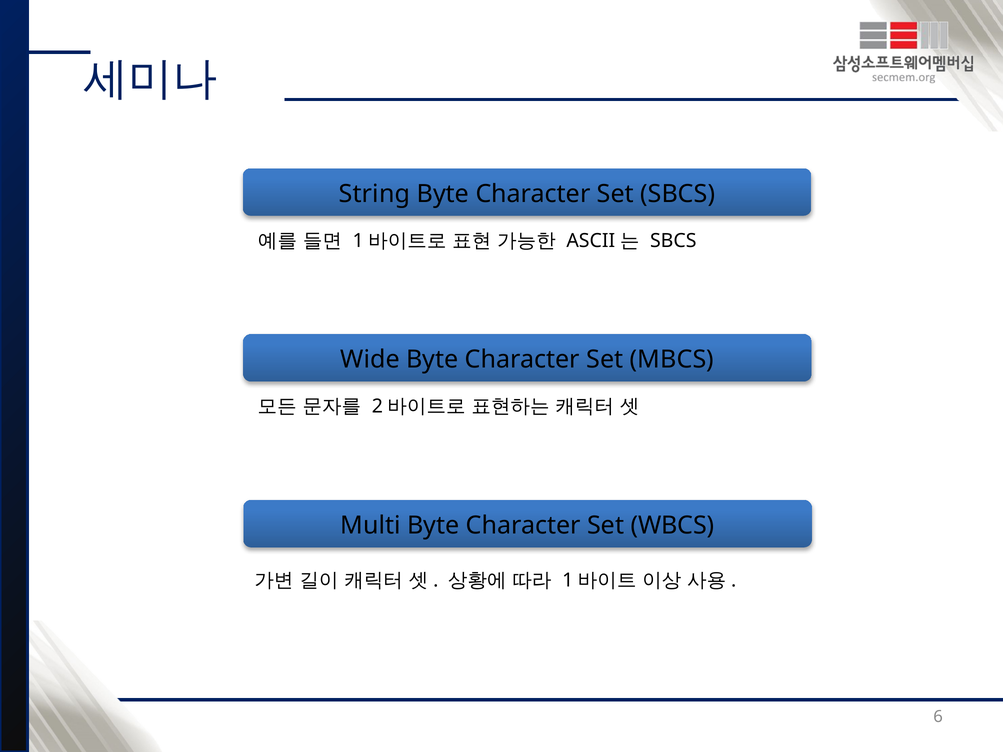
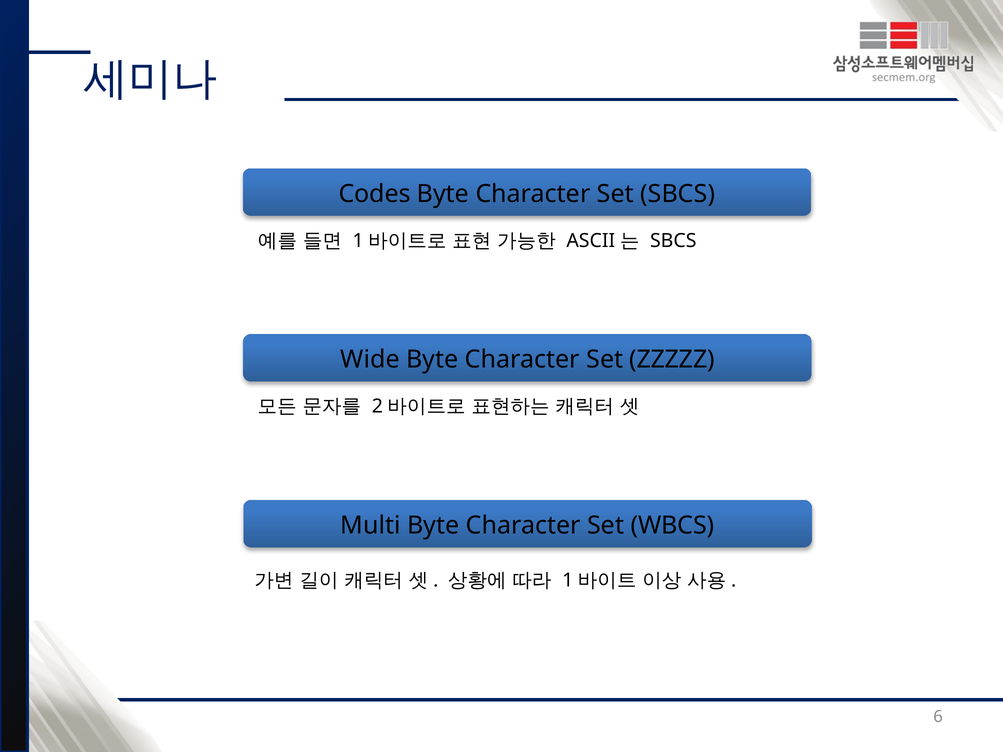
String: String -> Codes (375, 194)
MBCS: MBCS -> ZZZZZ (672, 360)
